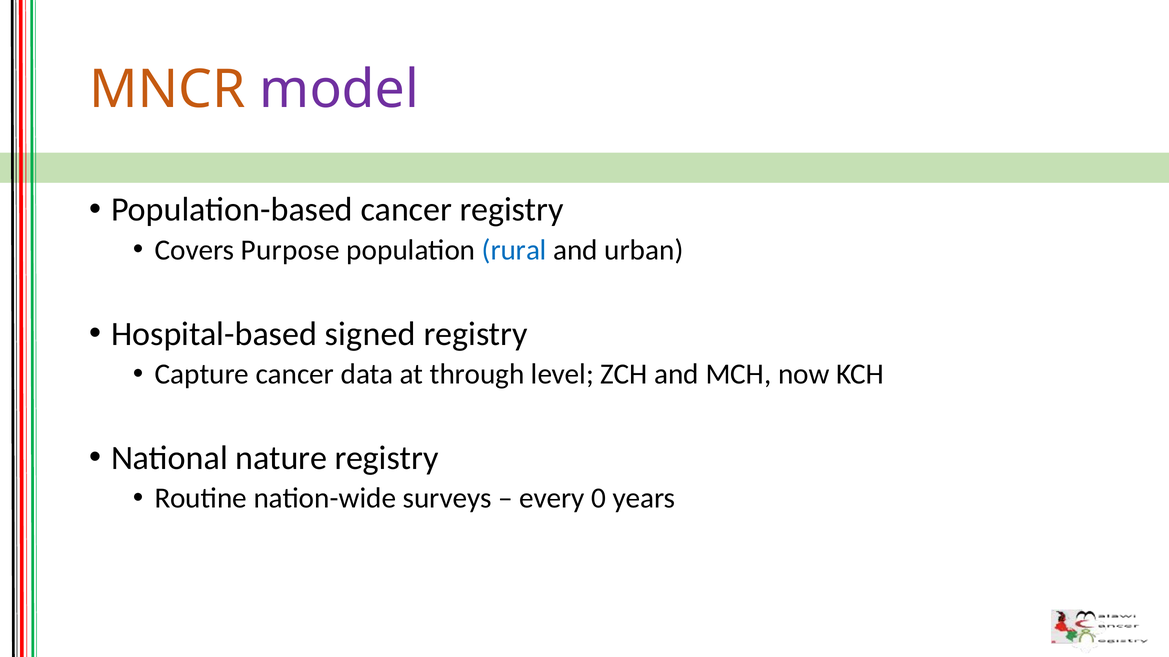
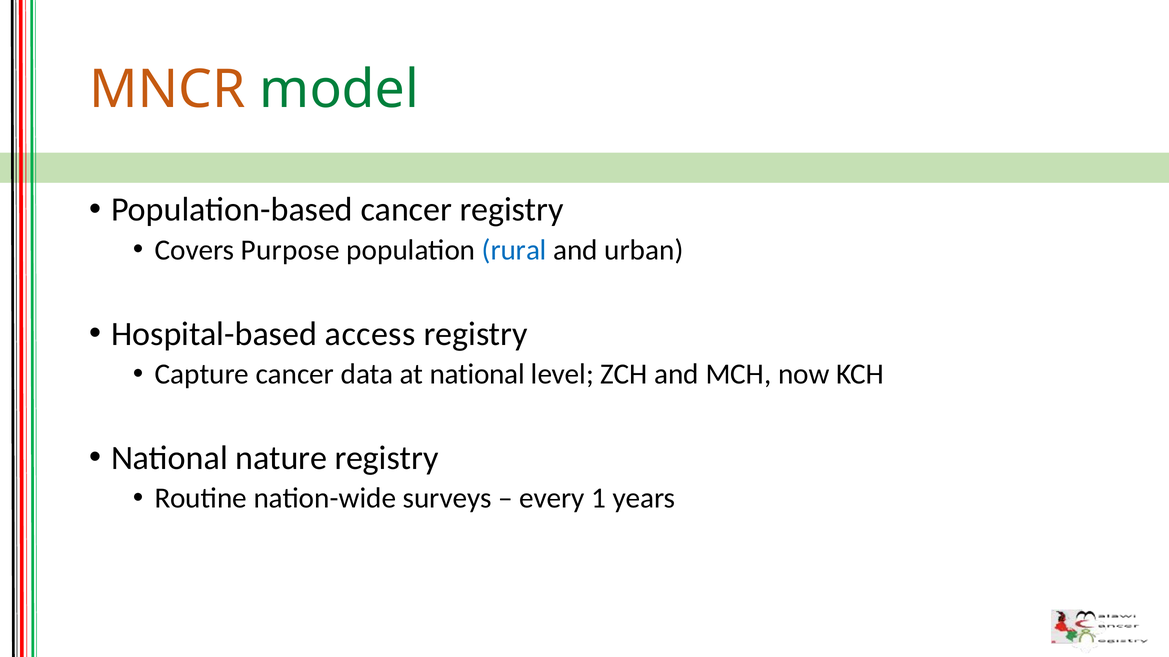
model colour: purple -> green (339, 90)
signed: signed -> access (370, 334)
at through: through -> national (477, 374)
0: 0 -> 1 (599, 499)
